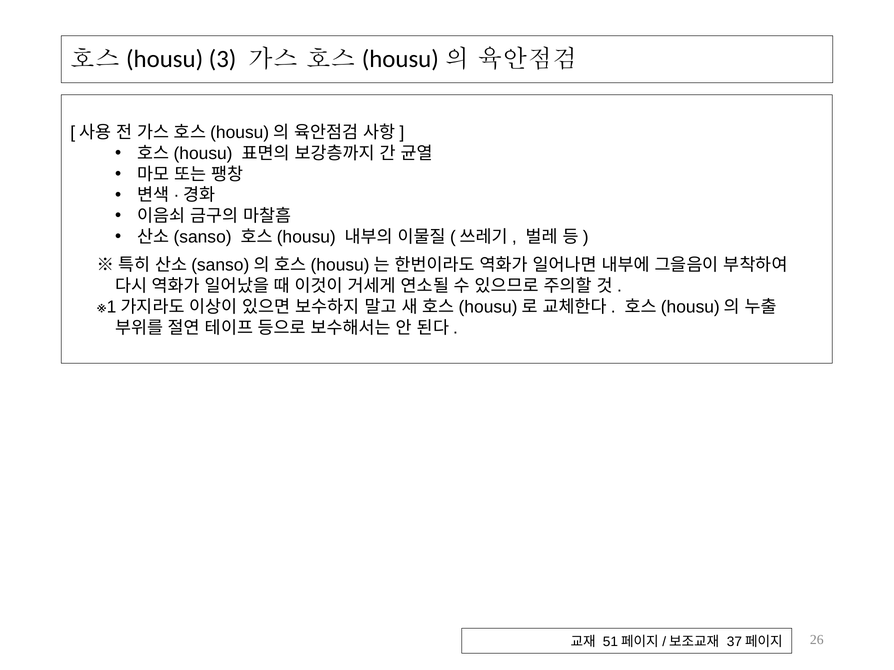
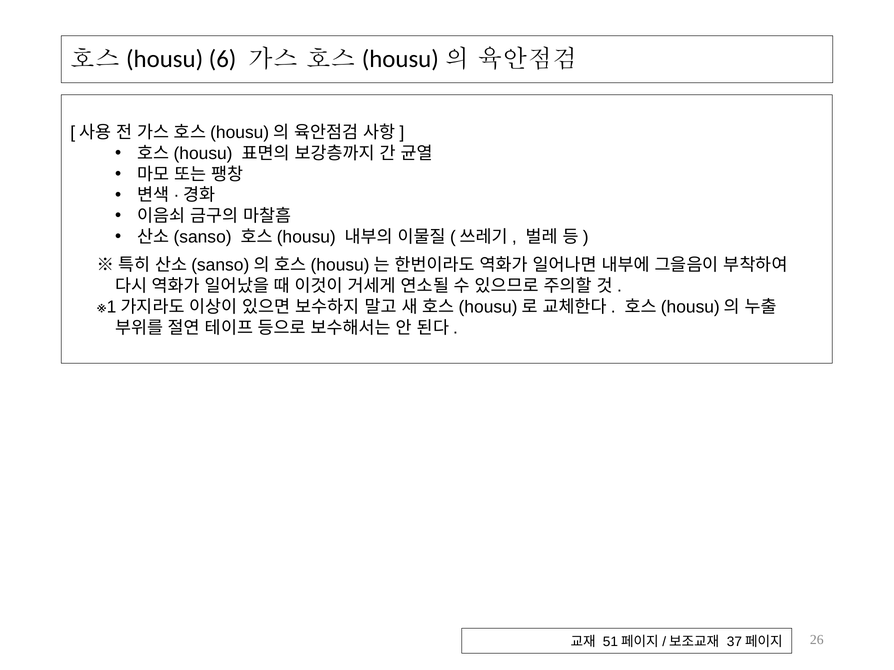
3: 3 -> 6 (223, 59)
